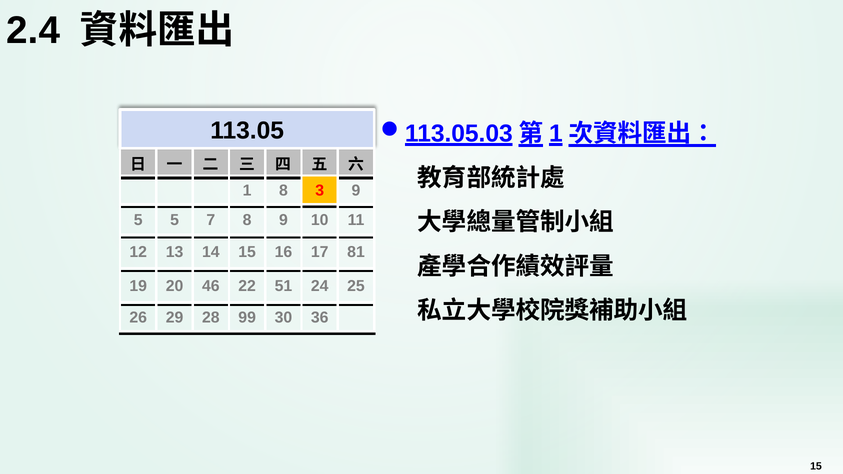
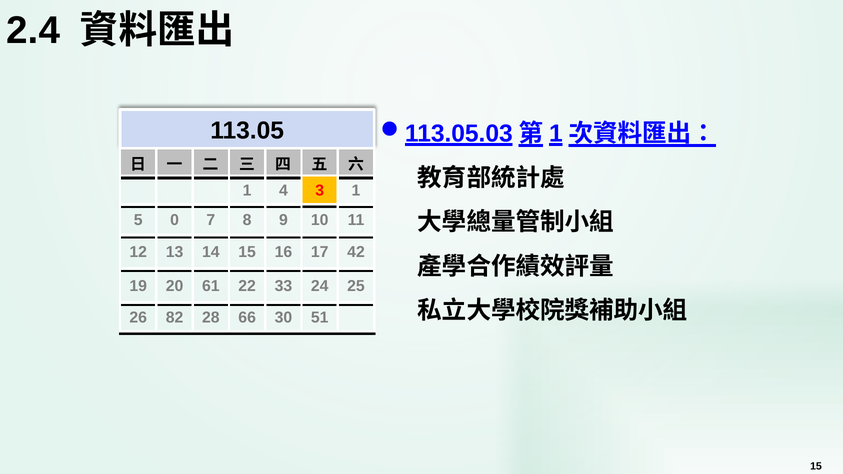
1 8: 8 -> 4 (283, 191)
3 9: 9 -> 1 (356, 191)
5 5: 5 -> 0 (175, 220)
81: 81 -> 42 (356, 252)
46: 46 -> 61 (211, 286)
51: 51 -> 33 (283, 286)
29: 29 -> 82 (175, 317)
99: 99 -> 66 (247, 317)
36: 36 -> 51 (320, 317)
